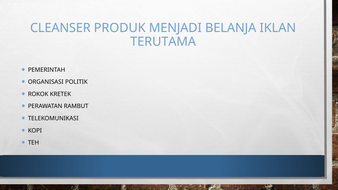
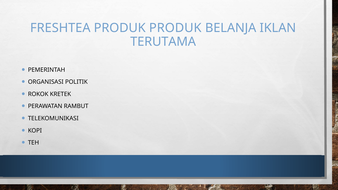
CLEANSER: CLEANSER -> FRESHTEA (60, 28)
PRODUK MENJADI: MENJADI -> PRODUK (175, 28)
